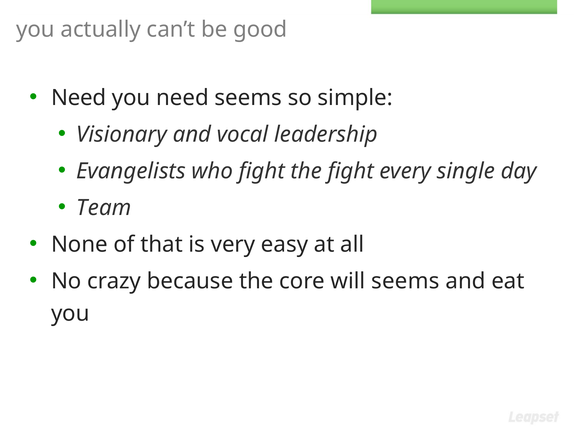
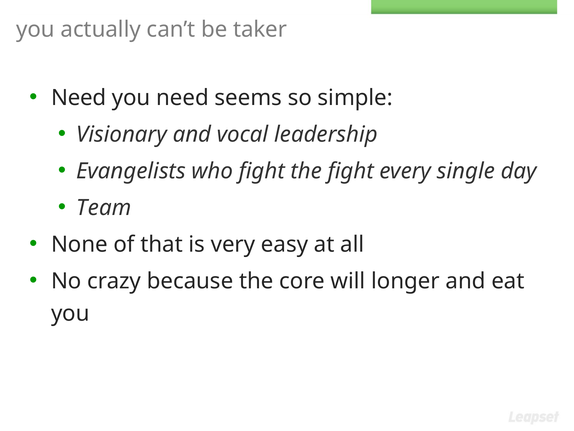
good: good -> taker (260, 29)
will seems: seems -> longer (405, 281)
